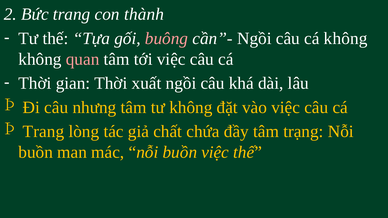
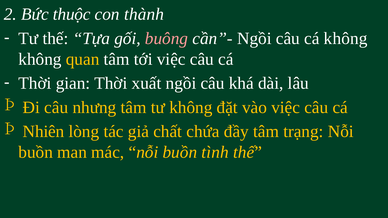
Bức trang: trang -> thuộc (72, 14)
quan colour: pink -> yellow (83, 59)
Trang: Trang -> Nhiên (44, 132)
buồn việc: việc -> tình (215, 152)
